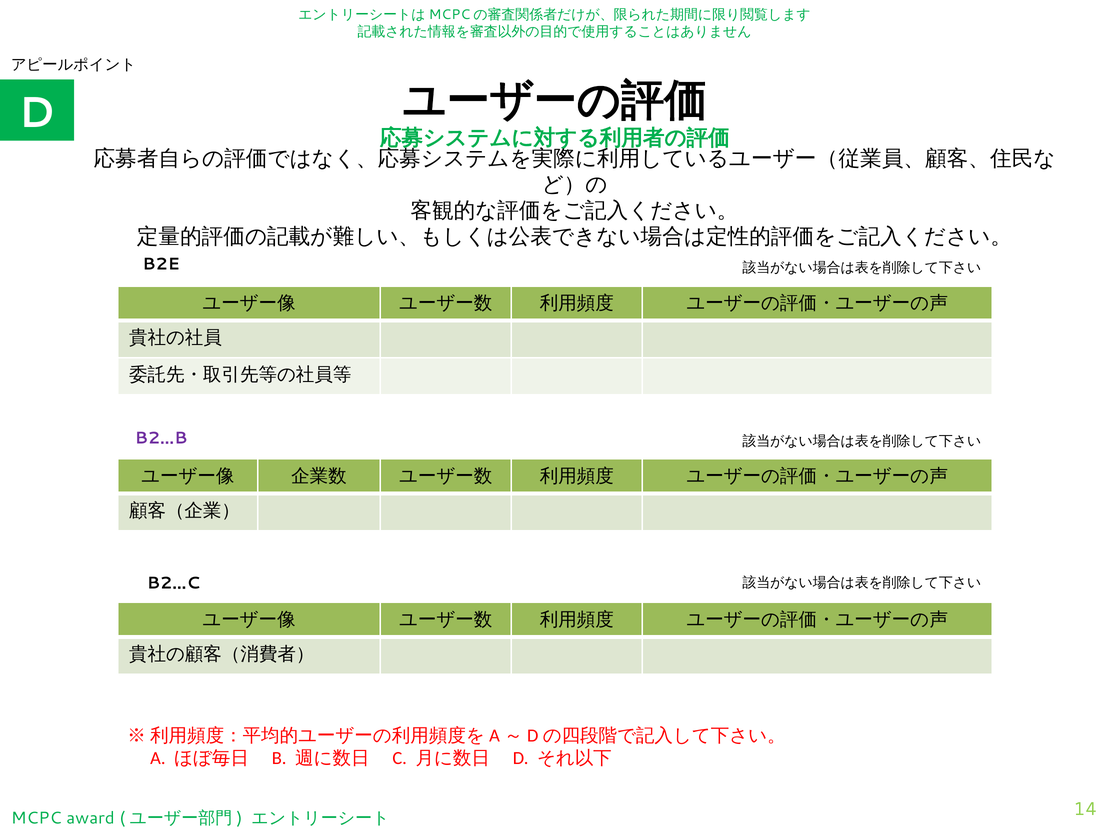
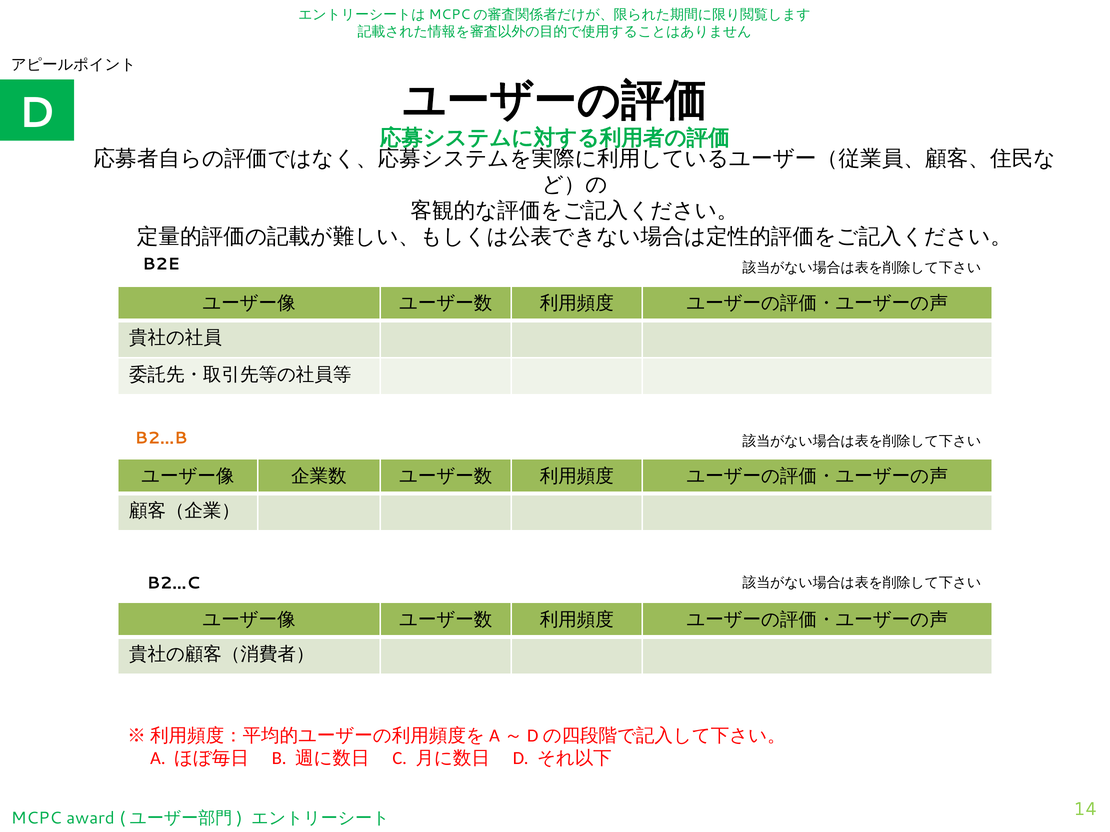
B2…B colour: purple -> orange (161, 438)
